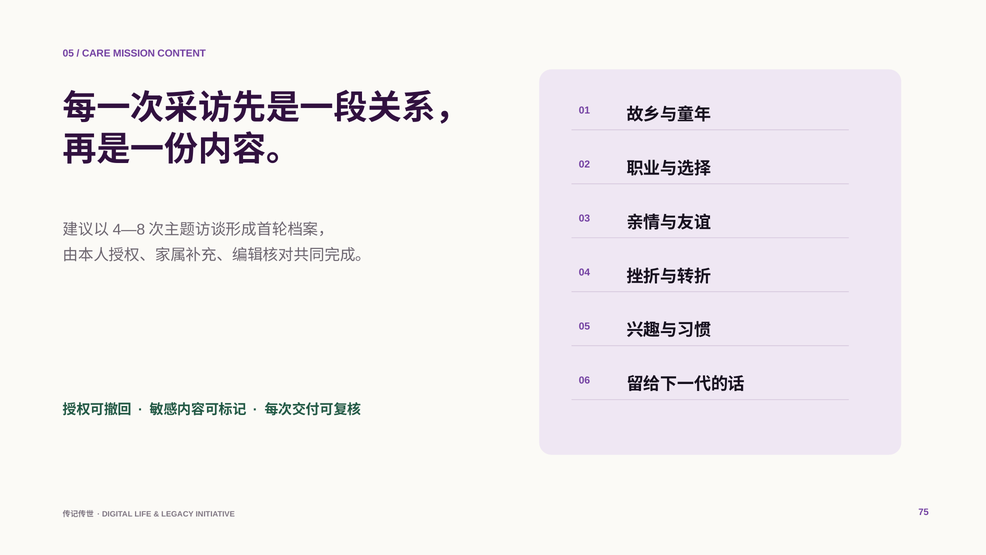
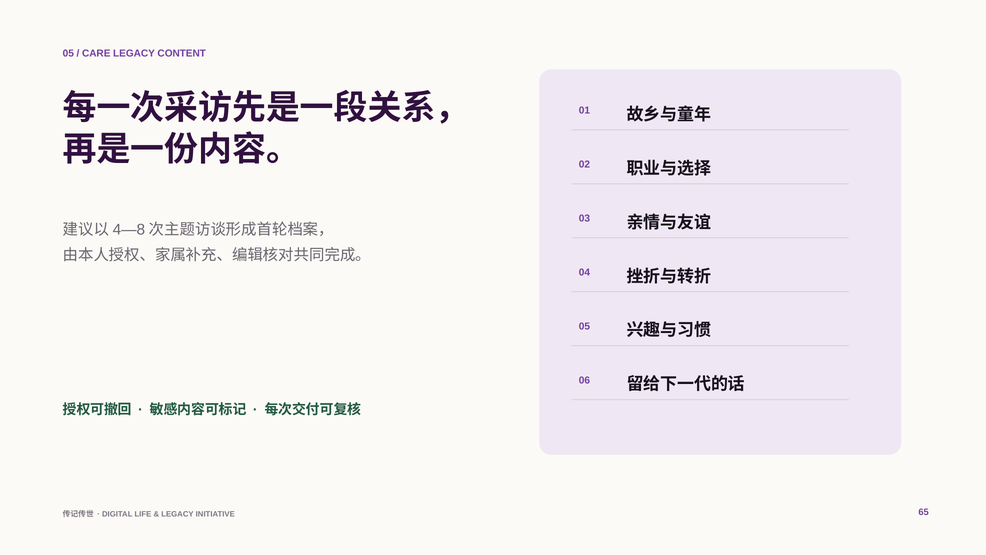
CARE MISSION: MISSION -> LEGACY (134, 53)
75: 75 -> 65 (924, 512)
